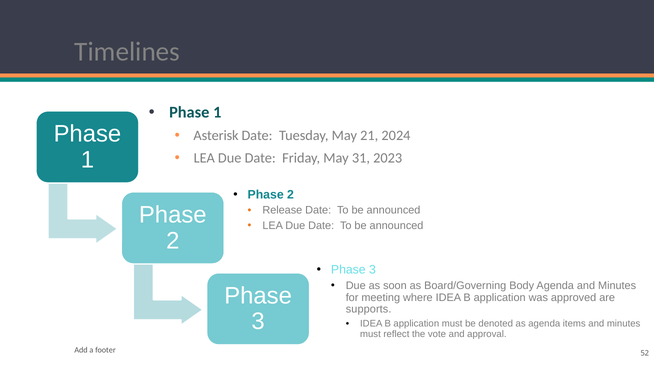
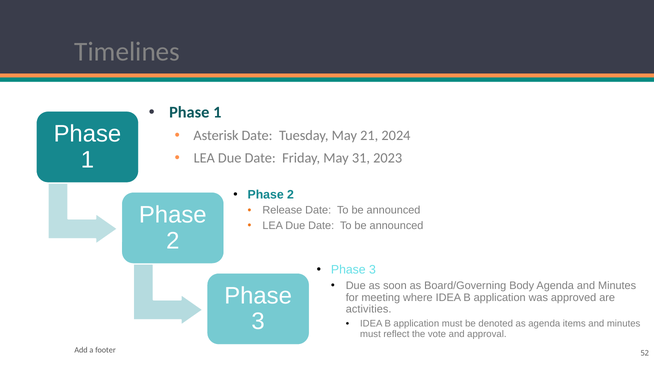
supports: supports -> activities (369, 309)
